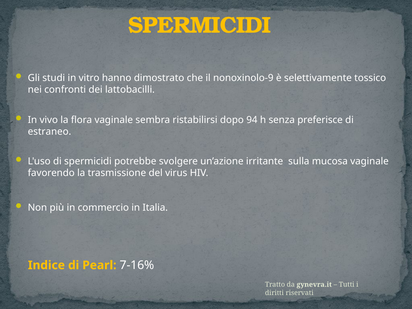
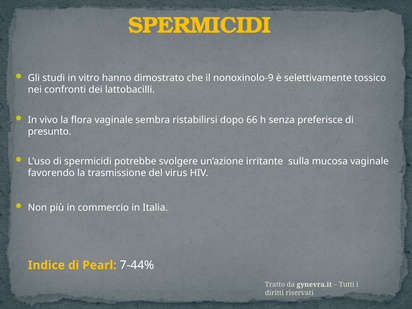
94: 94 -> 66 (252, 120)
estraneo: estraneo -> presunto (50, 132)
7-16%: 7-16% -> 7-44% (137, 265)
